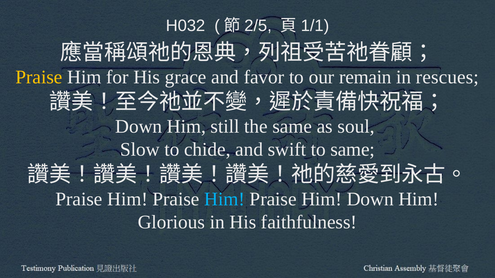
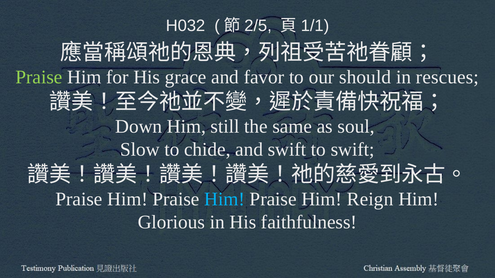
Praise colour: yellow -> light green (39, 77)
remain: remain -> should (365, 77)
to same: same -> swift (353, 150)
Him Down: Down -> Reign (370, 199)
